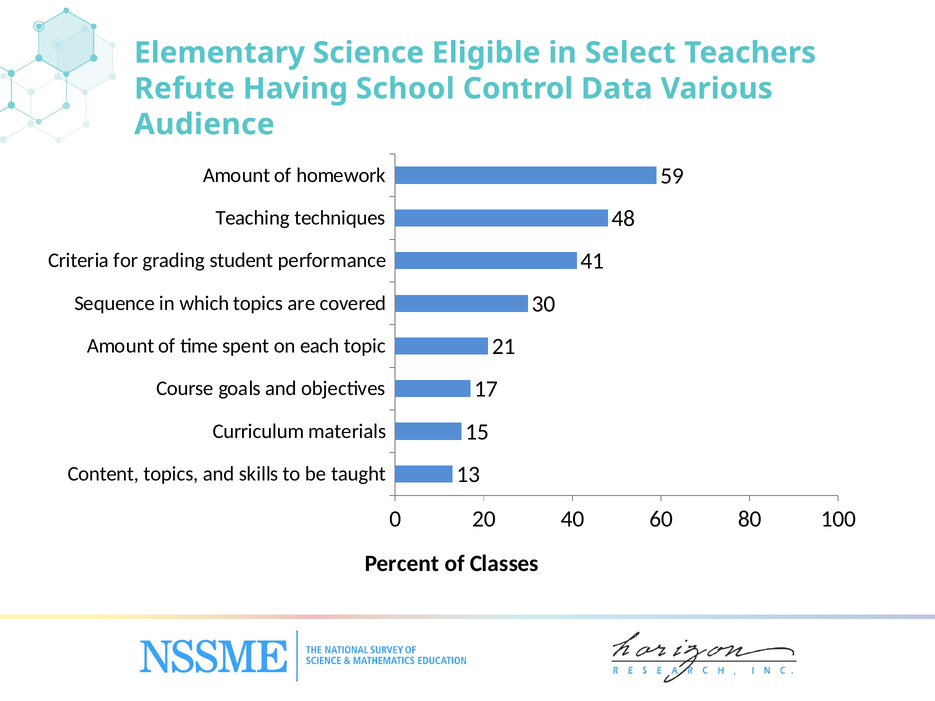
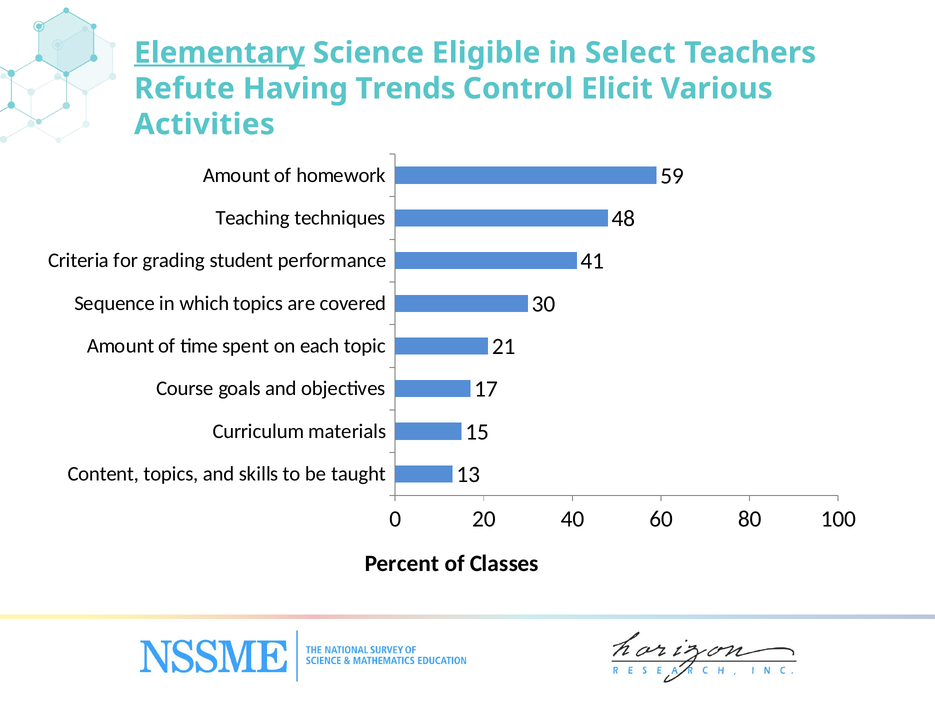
Elementary underline: none -> present (220, 53)
School: School -> Trends (405, 89)
Data: Data -> Elicit (617, 89)
Audience: Audience -> Activities (204, 124)
